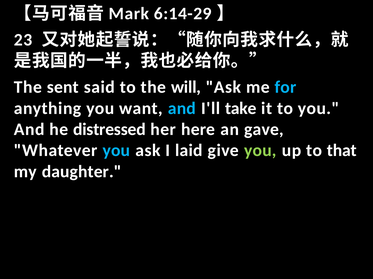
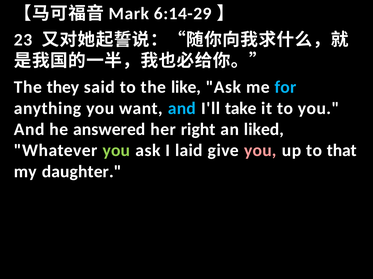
sent: sent -> they (63, 87)
will: will -> like (186, 87)
distressed: distressed -> answered (109, 130)
here: here -> right (198, 130)
gave: gave -> liked (264, 130)
you colour: light blue -> light green (116, 151)
you colour: light green -> pink (260, 151)
